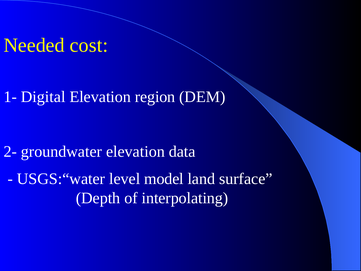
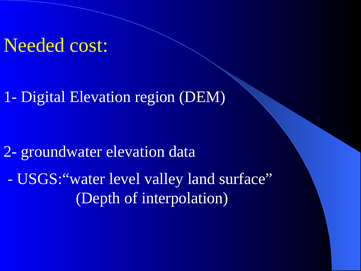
model: model -> valley (164, 179)
interpolating: interpolating -> interpolation (185, 198)
